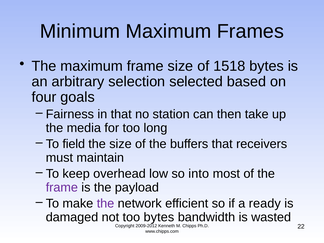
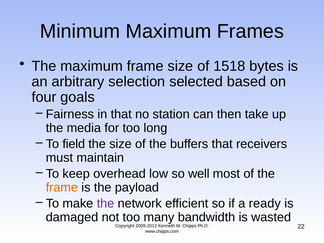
into: into -> well (199, 174)
frame colour: purple -> orange (62, 187)
too bytes: bytes -> many (159, 217)
